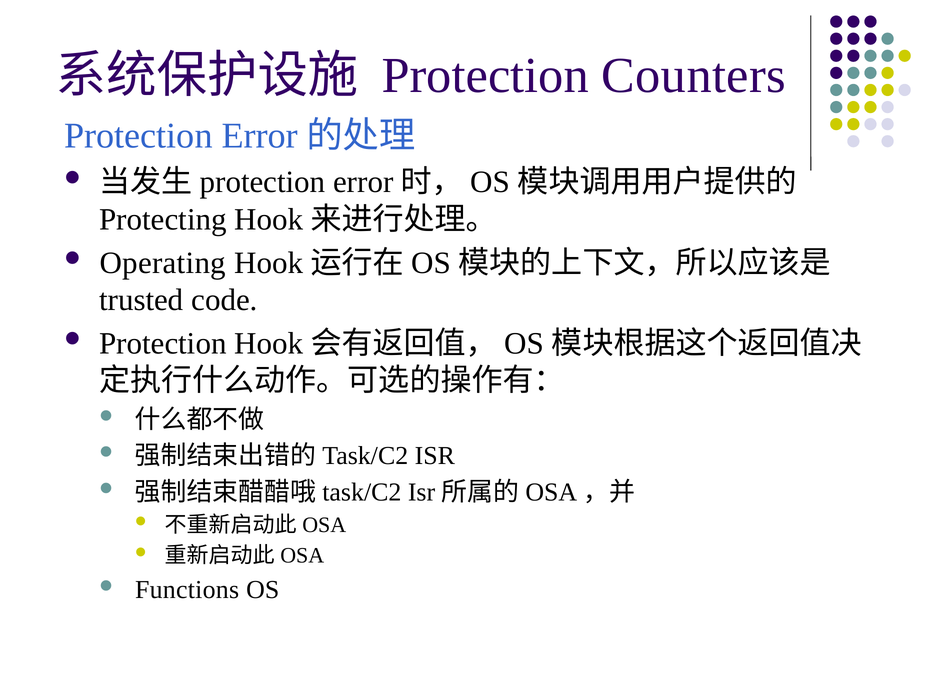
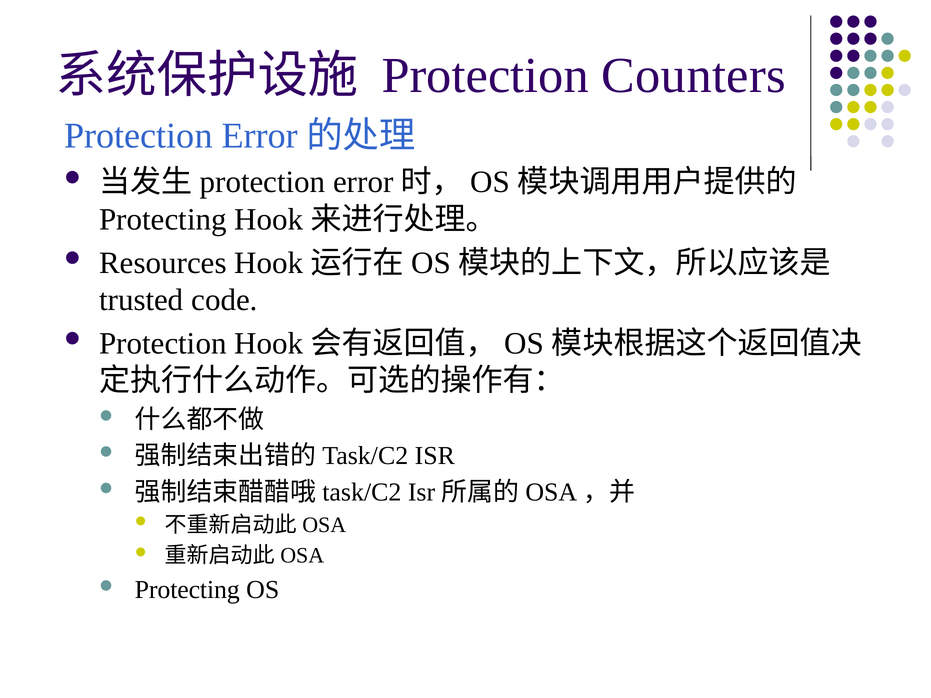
Operating: Operating -> Resources (163, 263)
Functions: Functions -> Protecting (187, 590)
